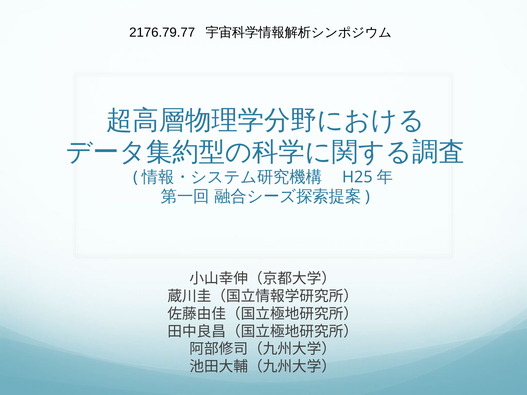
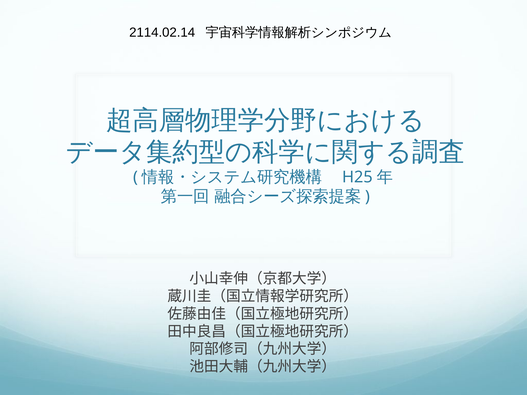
2176.79.77: 2176.79.77 -> 2114.02.14 (162, 33)
